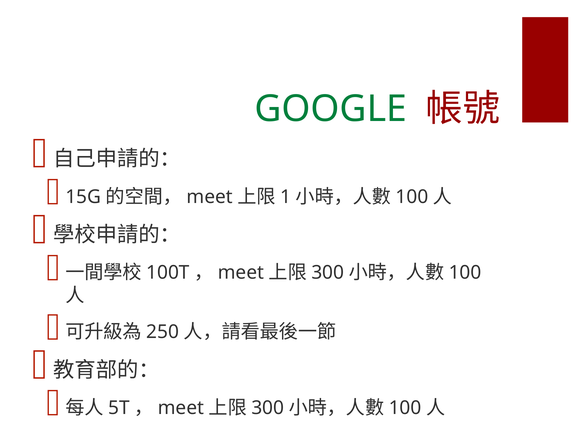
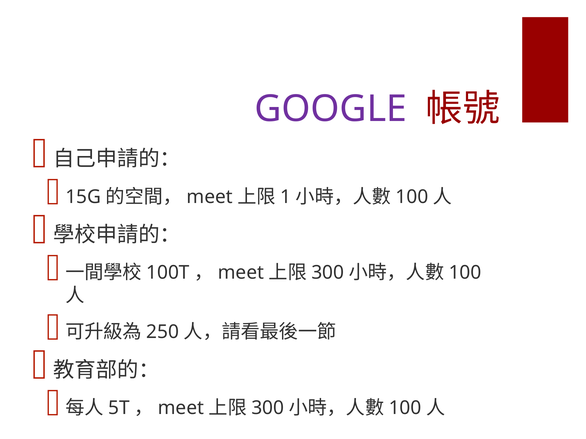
GOOGLE colour: green -> purple (331, 109)
